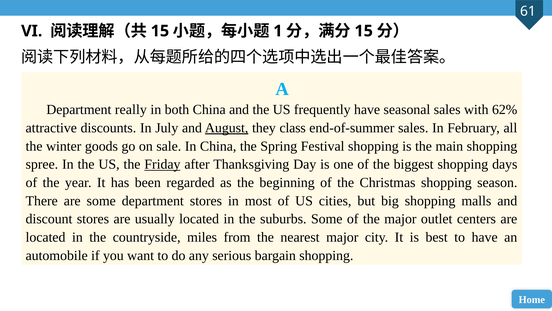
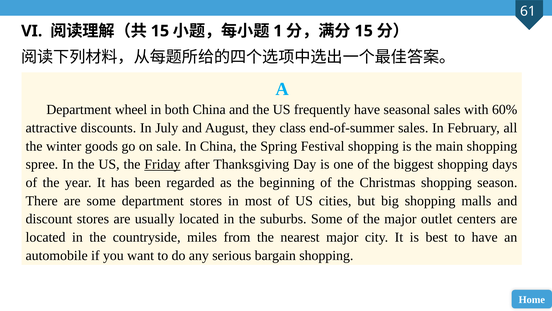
really: really -> wheel (131, 109)
62%: 62% -> 60% (505, 109)
August underline: present -> none (227, 128)
